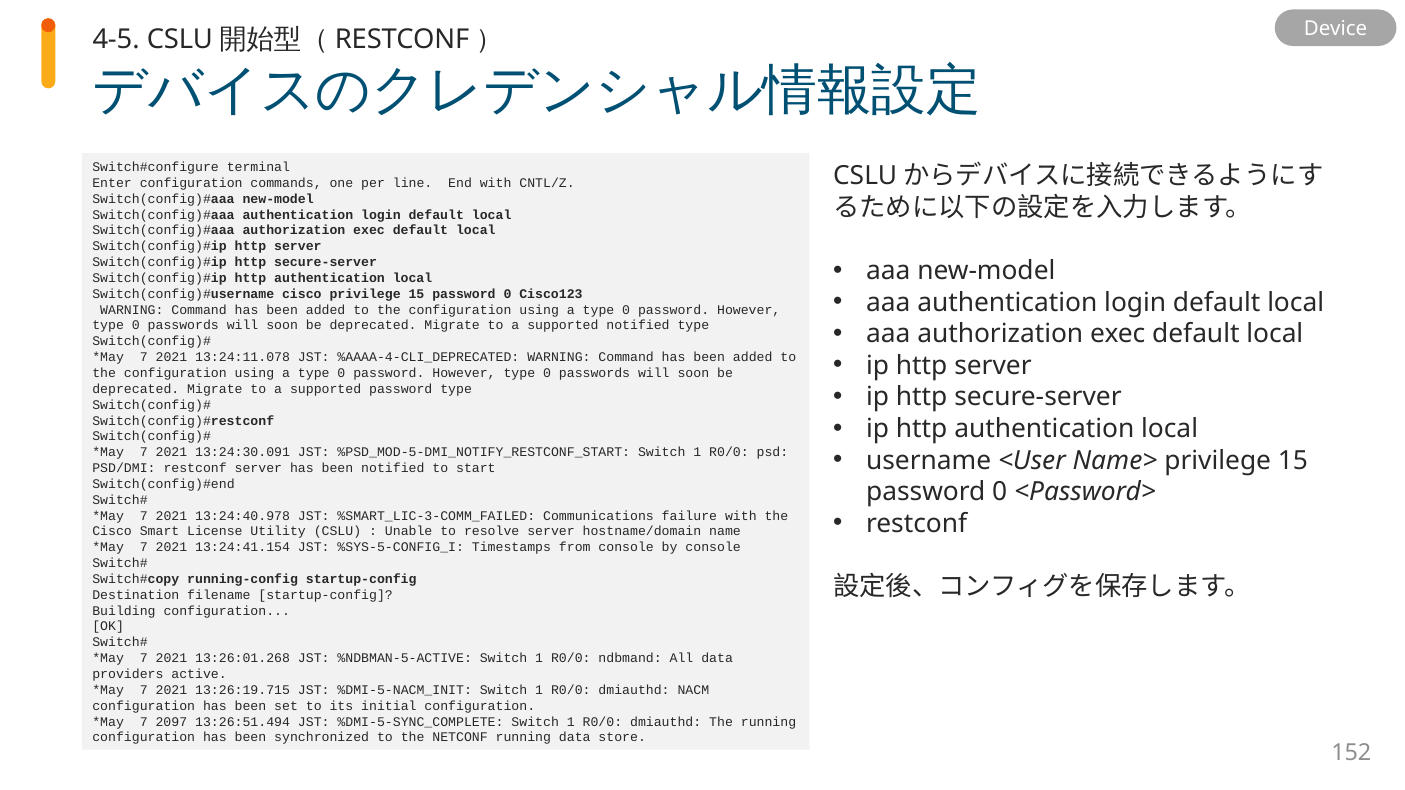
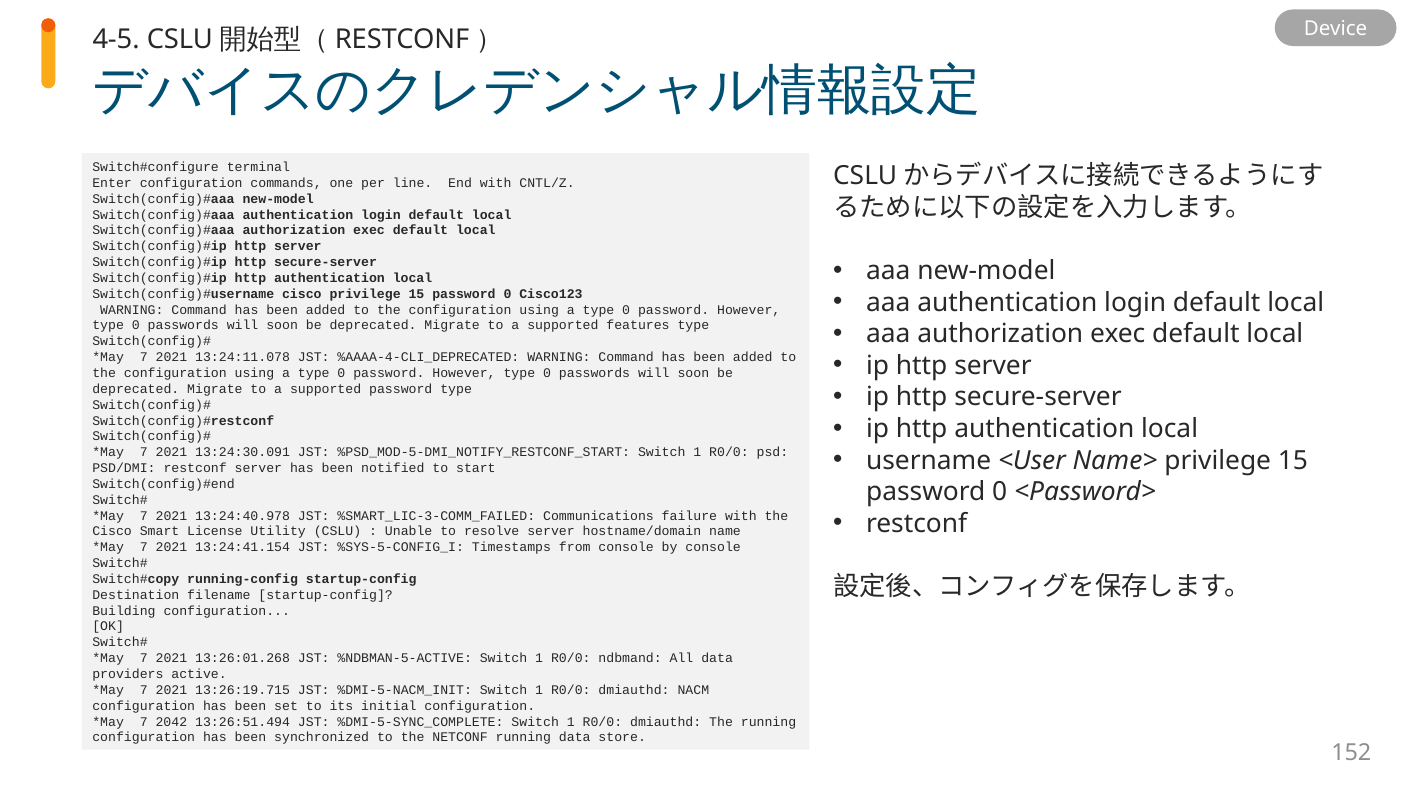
supported notified: notified -> features (638, 326)
2097: 2097 -> 2042 (171, 722)
